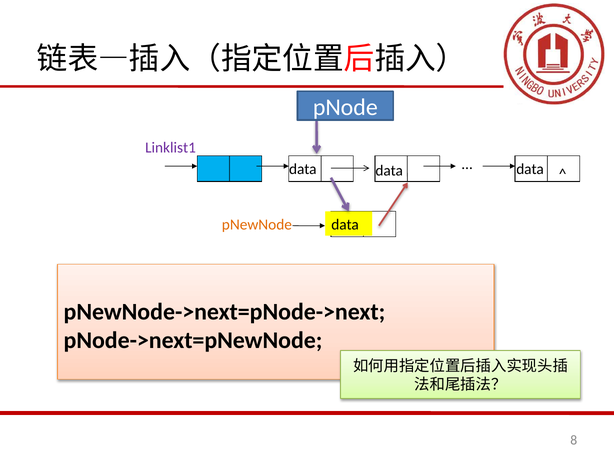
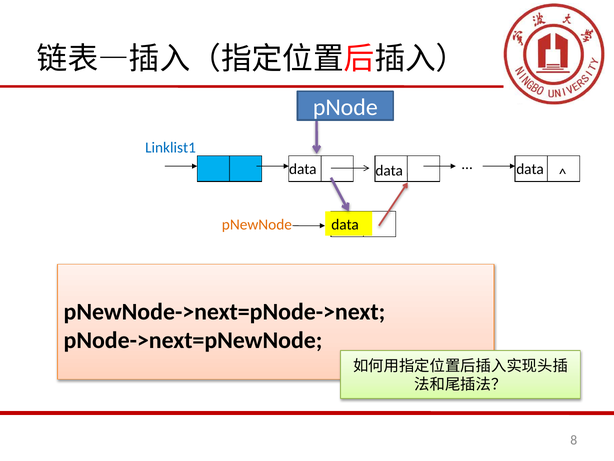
Linklist1 colour: purple -> blue (171, 148)
